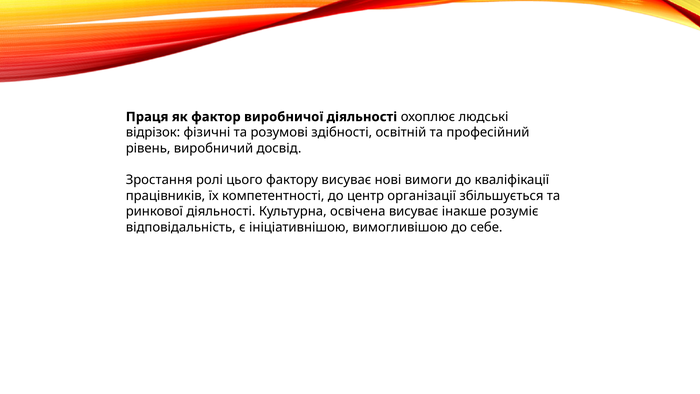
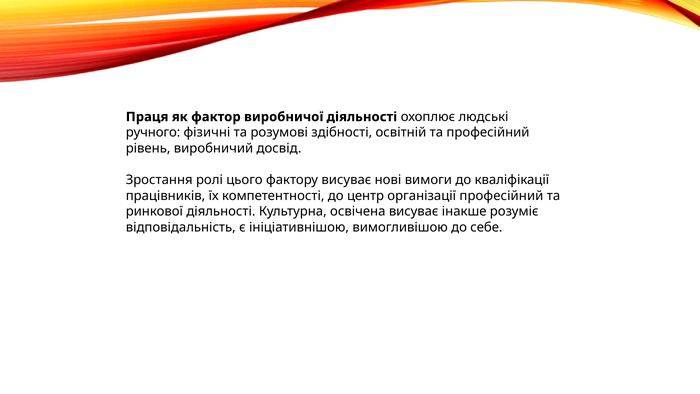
відрізок: відрізок -> ручного (153, 133)
організації збільшується: збільшується -> професійний (501, 196)
